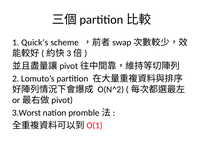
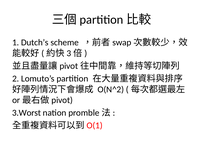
Quick’s: Quick’s -> Dutch’s (35, 43)
